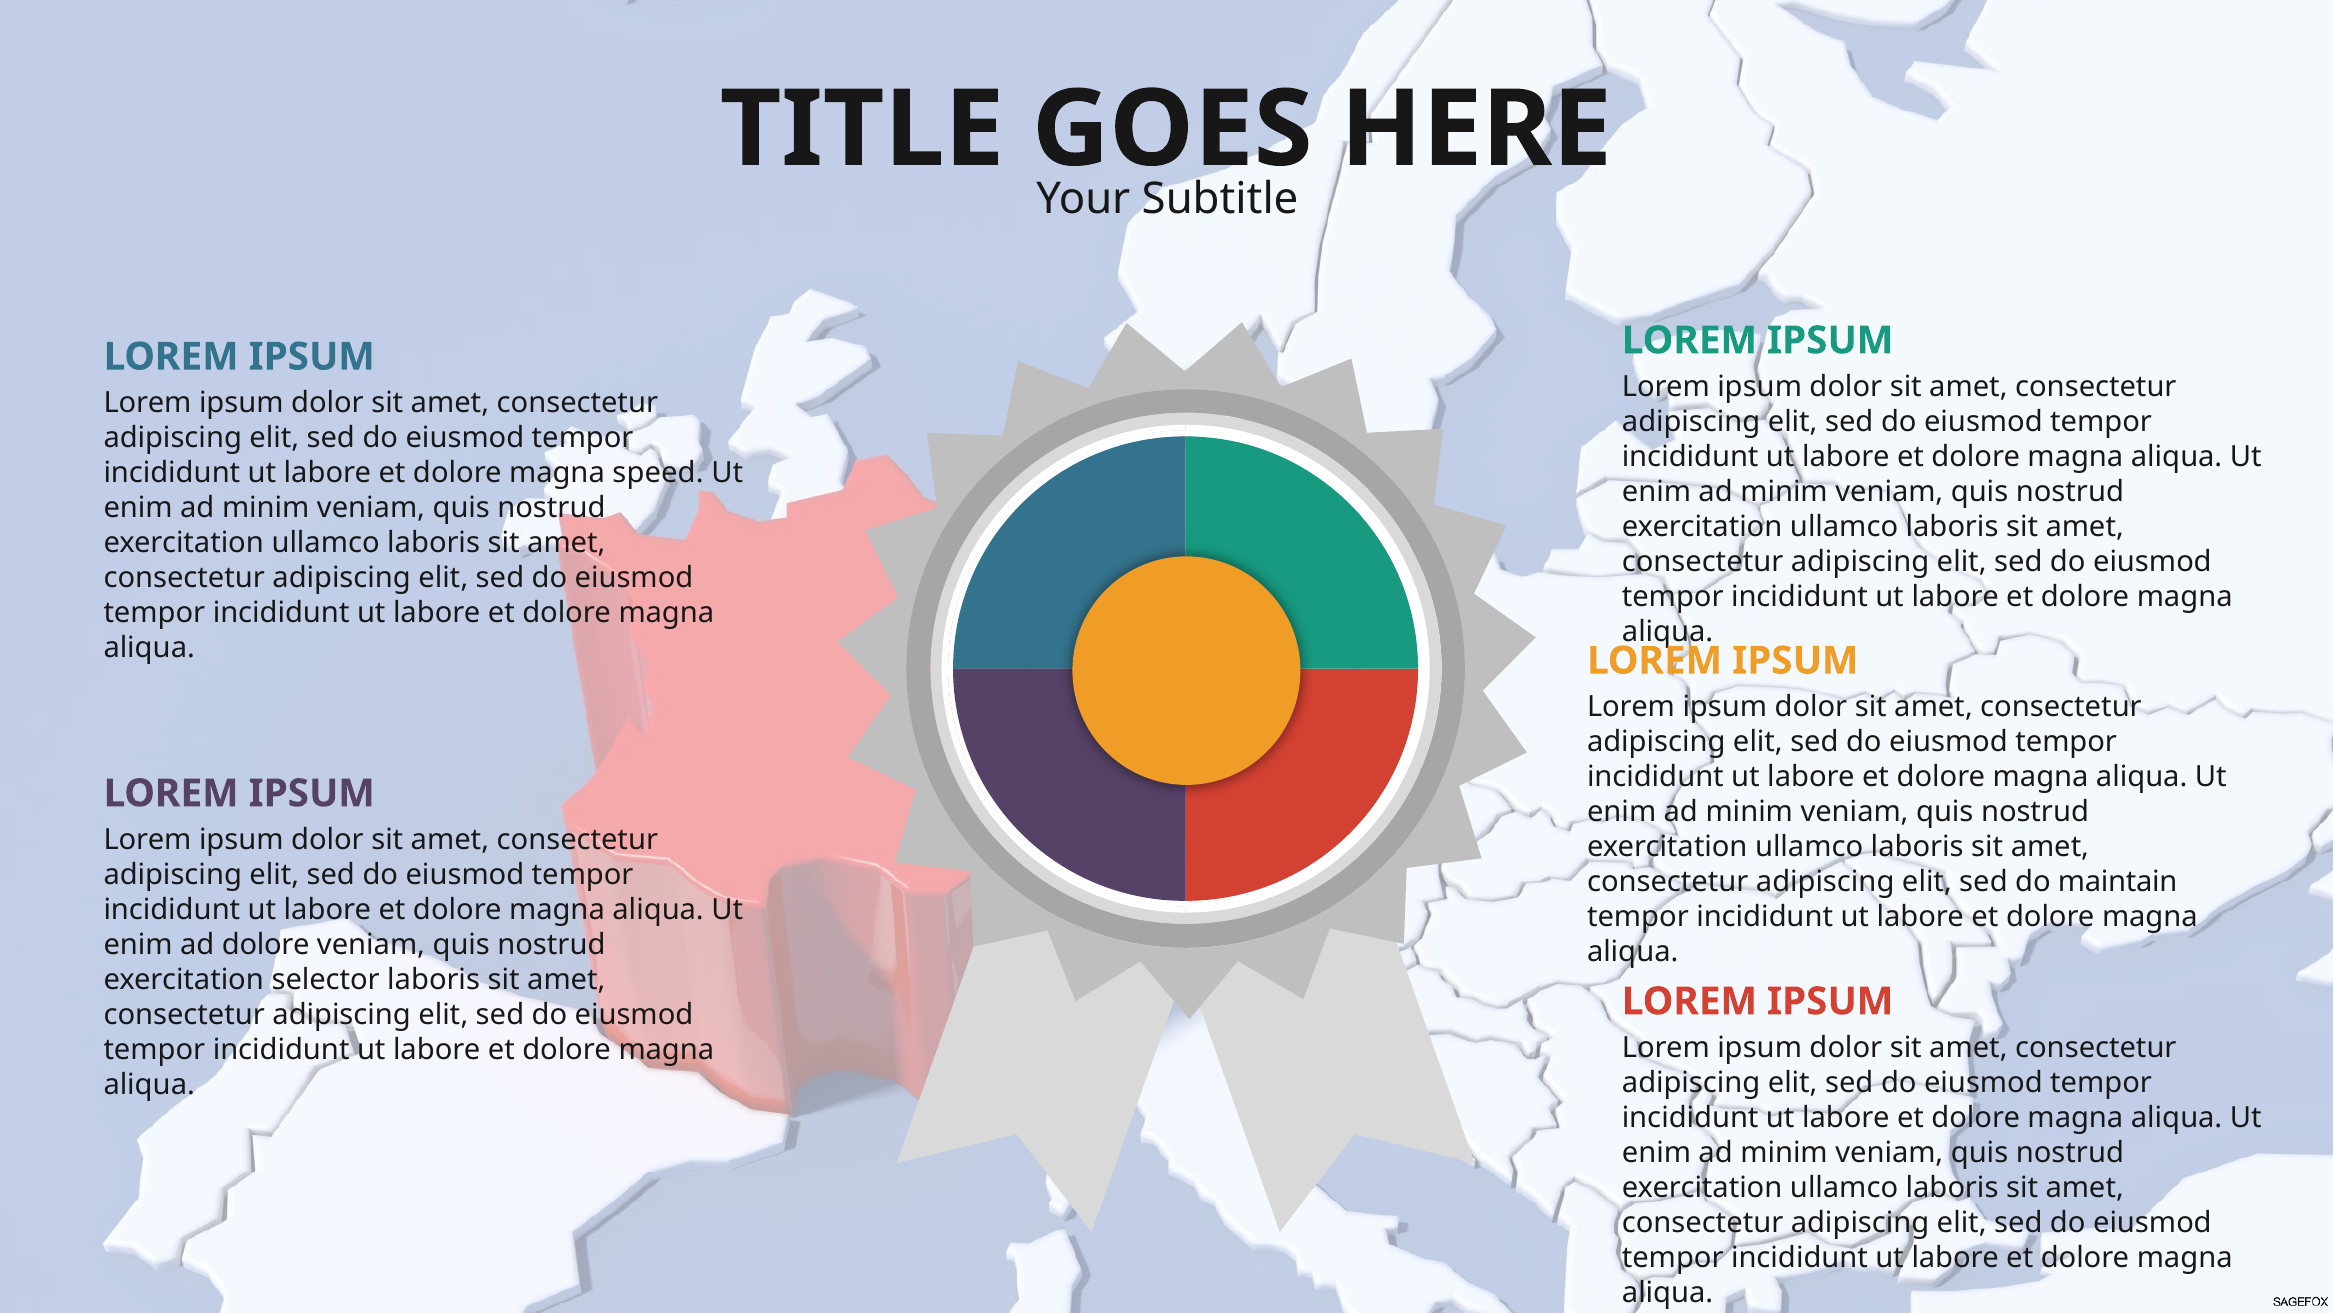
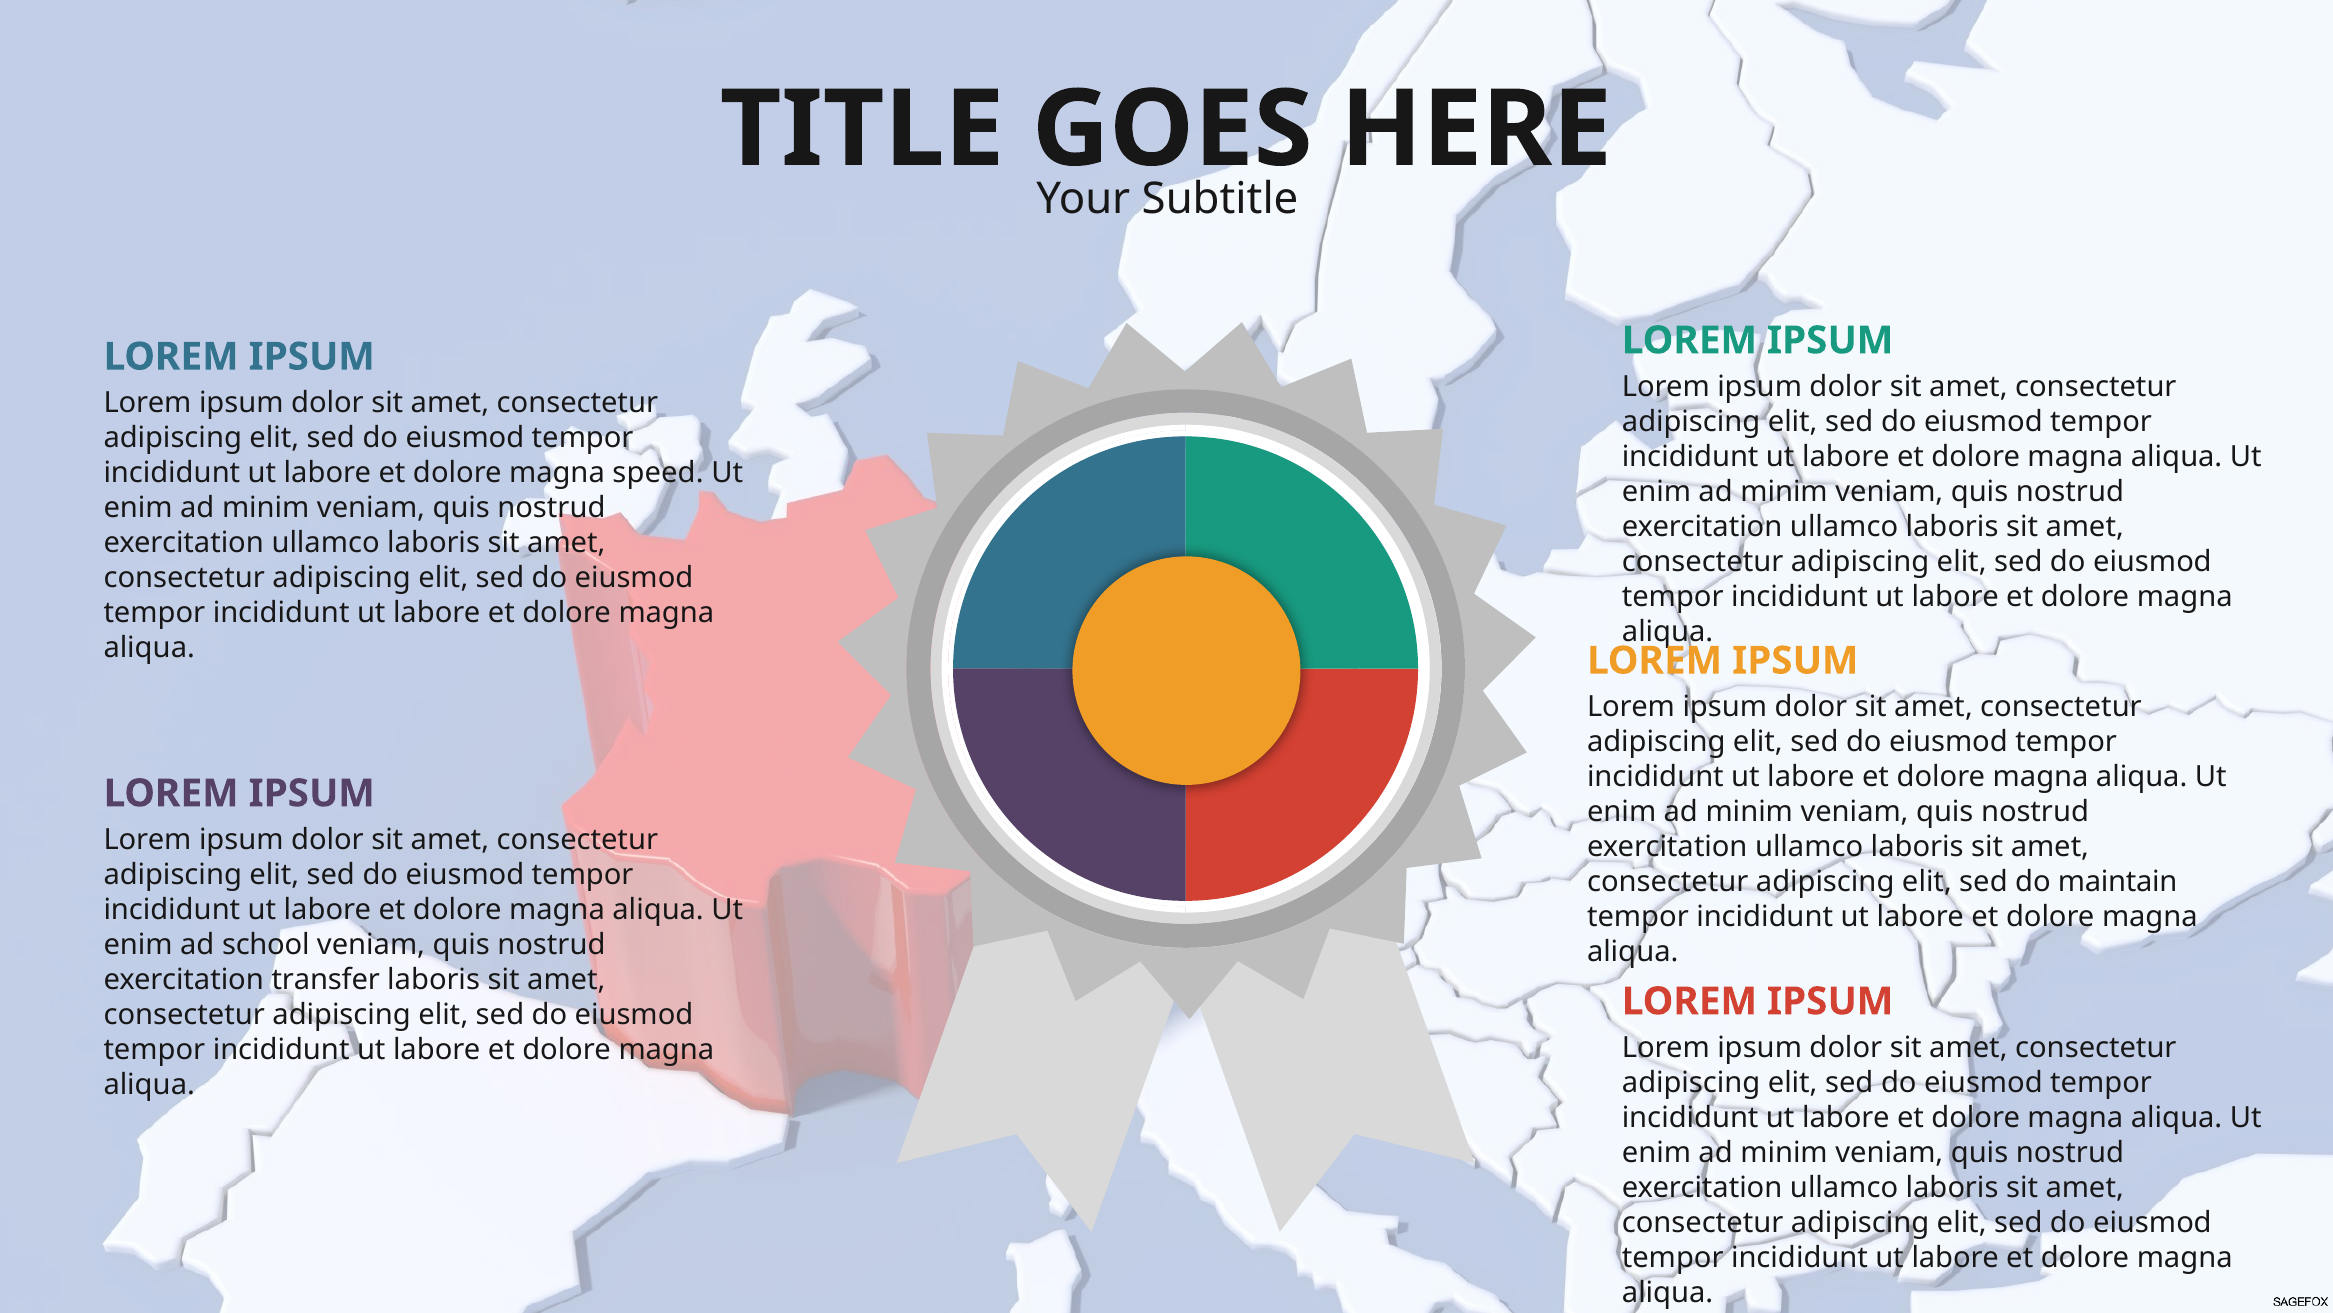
ad dolore: dolore -> school (266, 944)
selector: selector -> transfer (326, 979)
